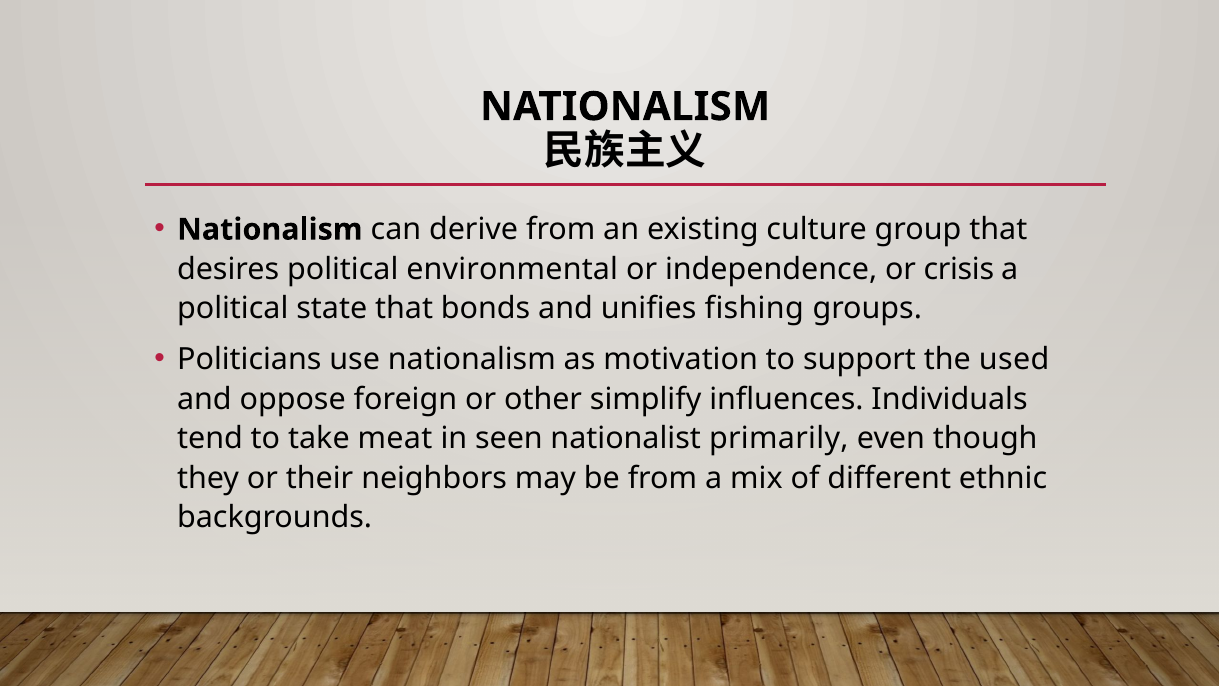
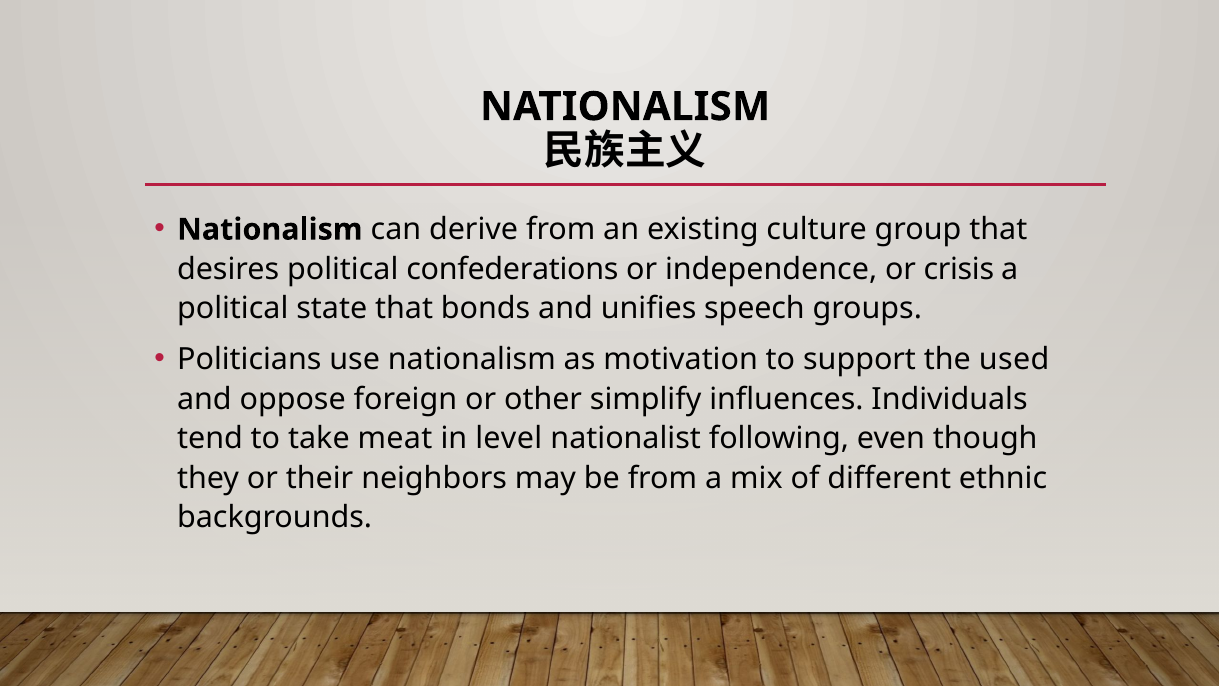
environmental: environmental -> confederations (512, 269)
fishing: fishing -> speech (754, 308)
seen: seen -> level (509, 438)
primarily: primarily -> following (779, 438)
